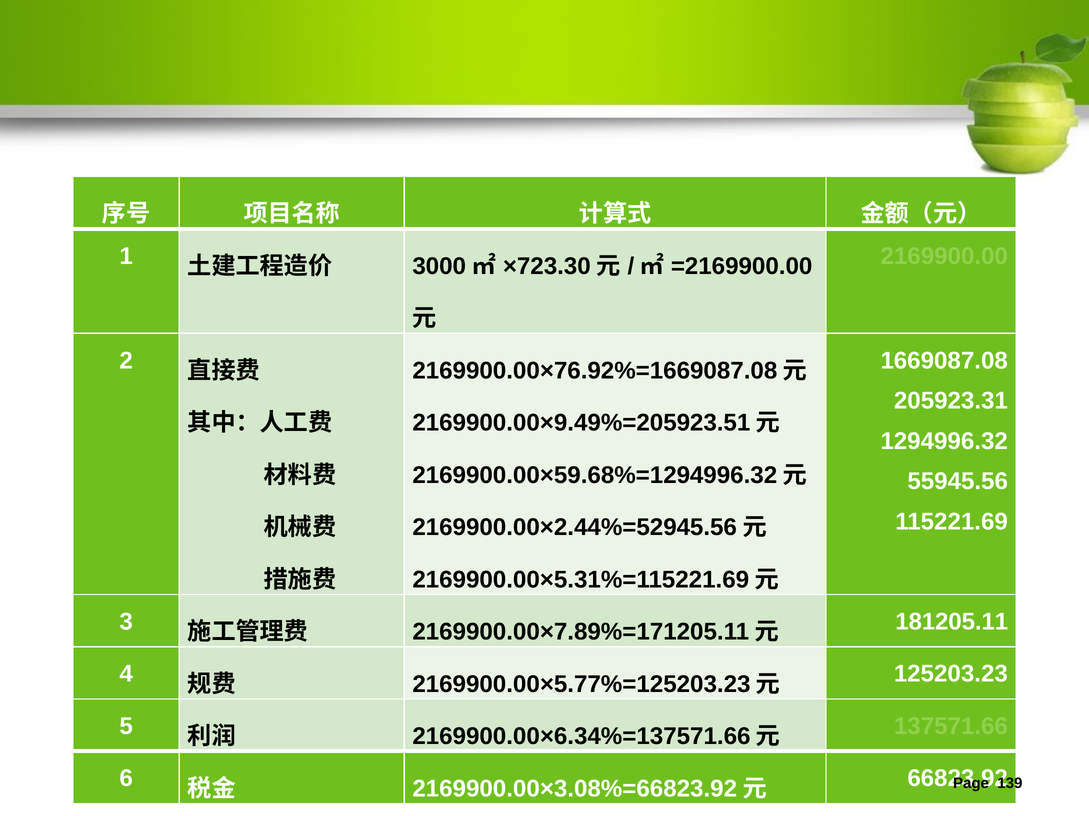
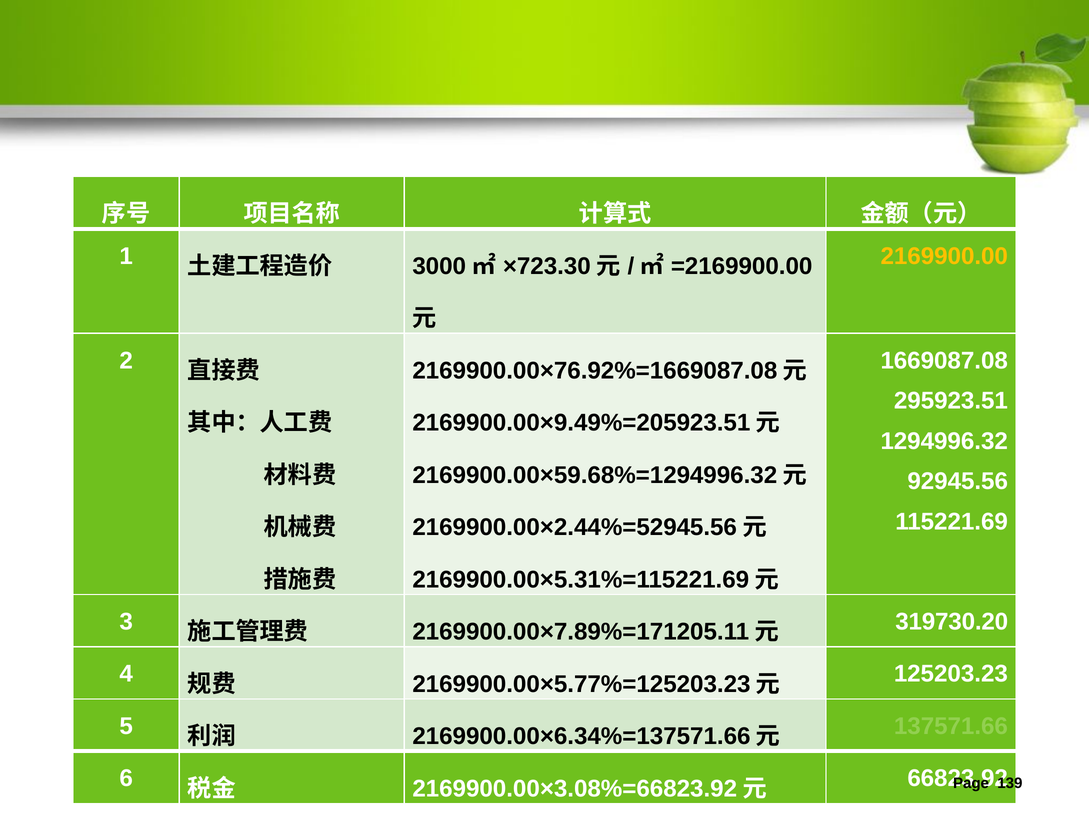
2169900.00 colour: light green -> yellow (944, 256)
205923.31: 205923.31 -> 295923.51 (951, 401)
55945.56: 55945.56 -> 92945.56 (958, 482)
181205.11: 181205.11 -> 319730.20 (952, 622)
